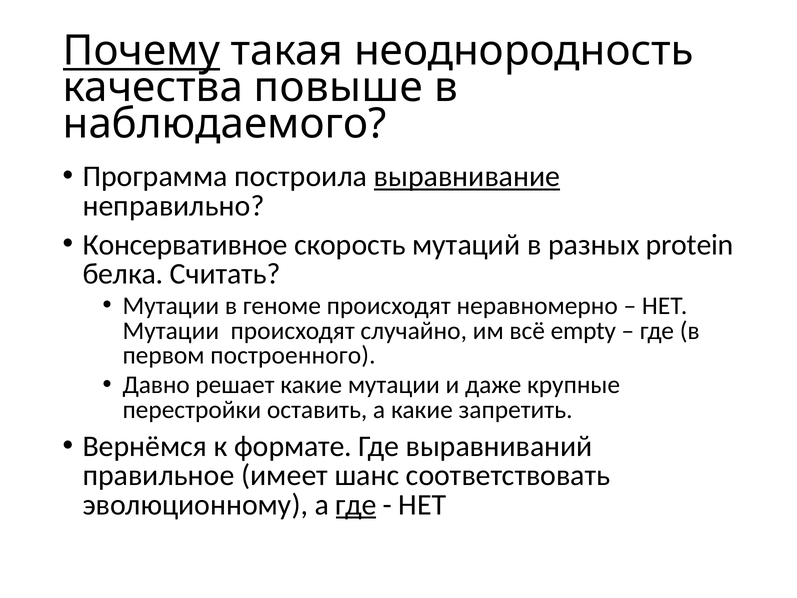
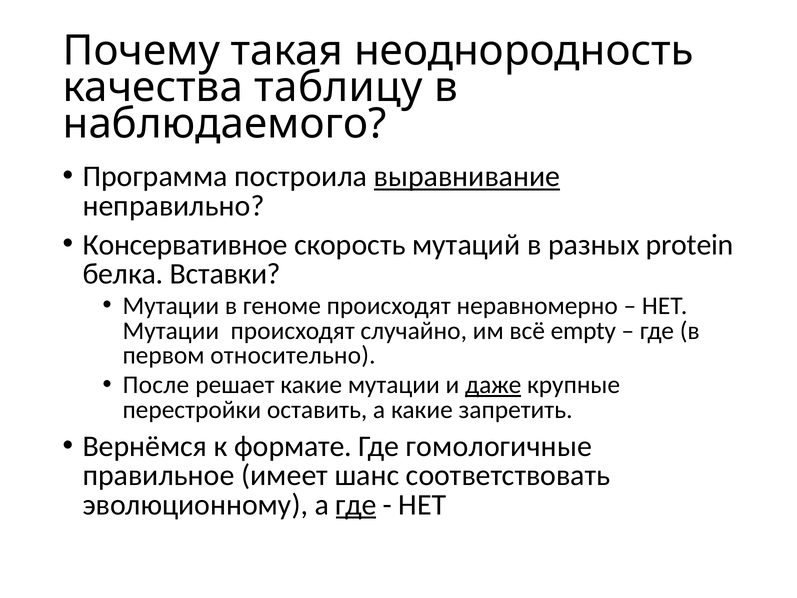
Почему underline: present -> none (141, 51)
повыше: повыше -> таблицу (339, 87)
Считать: Считать -> Вставки (225, 274)
построенного: построенного -> относительно (293, 355)
Давно: Давно -> После (156, 385)
даже underline: none -> present (493, 385)
выравниваний: выравниваний -> гомологичные (499, 446)
